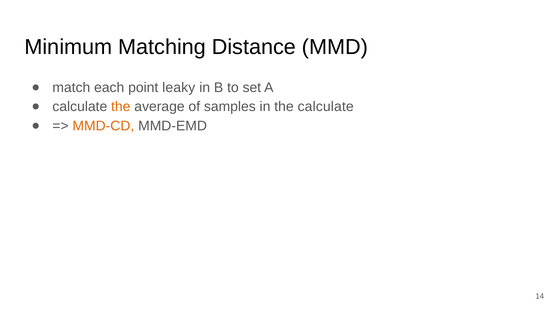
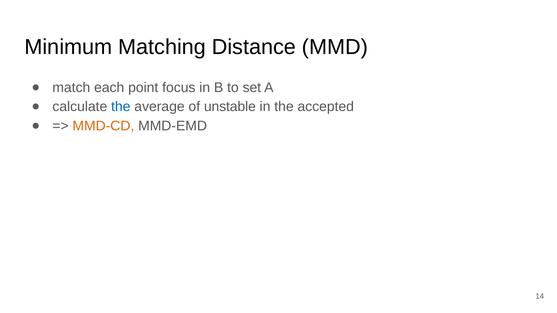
leaky: leaky -> focus (179, 88)
the colour: orange -> blue (121, 107)
samples: samples -> unstable (230, 107)
the calculate: calculate -> accepted (326, 107)
